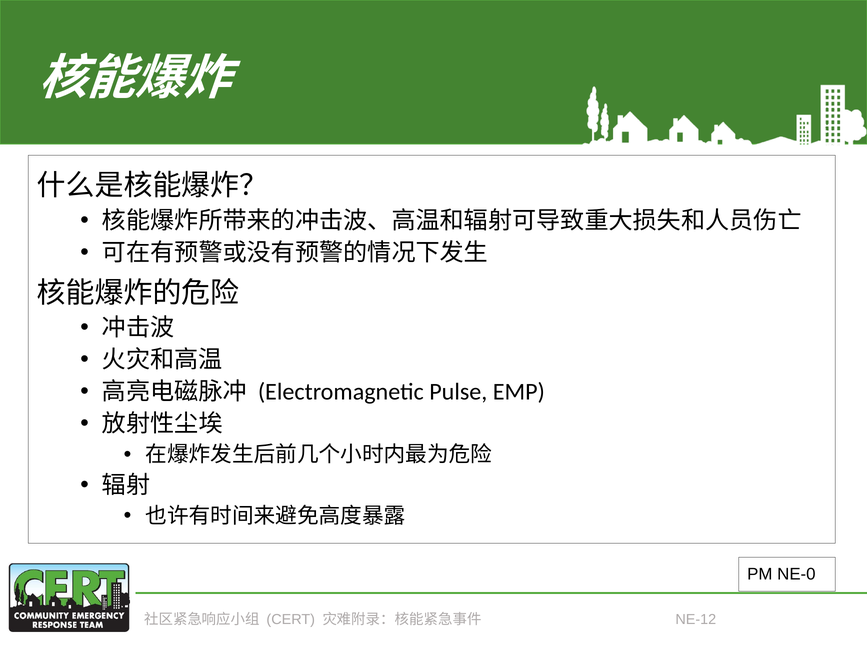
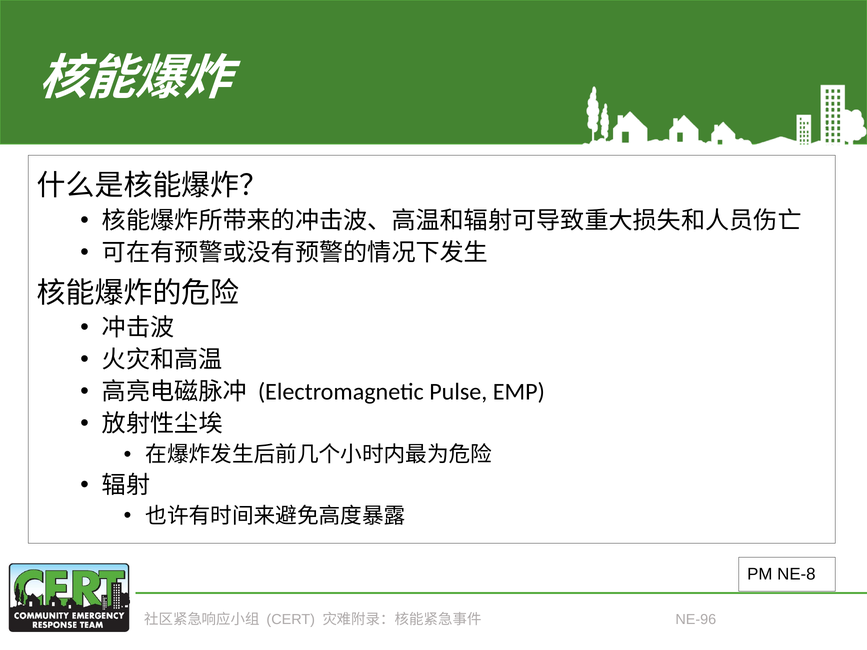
NE-0: NE-0 -> NE-8 (796, 574)
NE-12: NE-12 -> NE-96 (696, 620)
